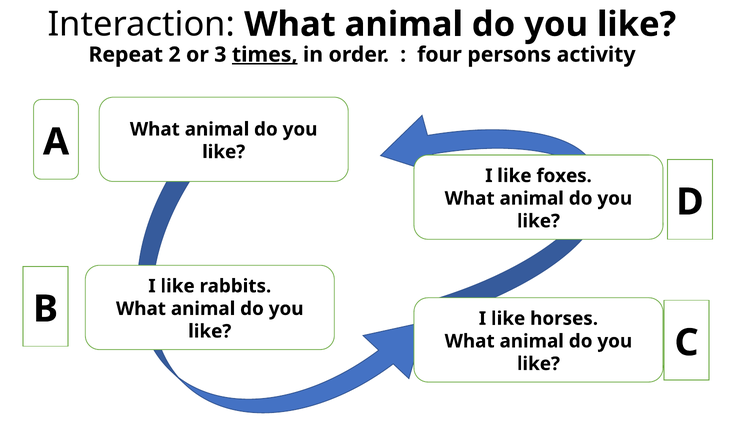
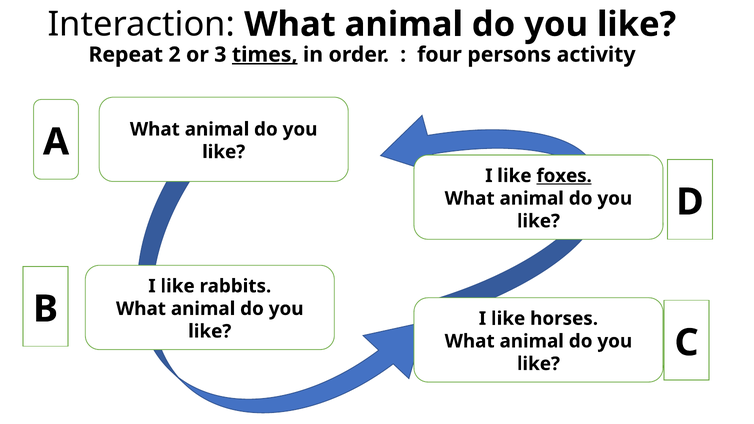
foxes underline: none -> present (564, 176)
